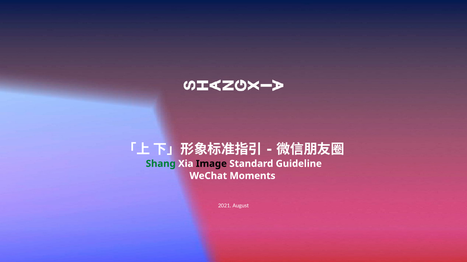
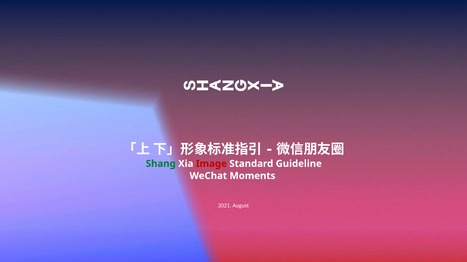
Image colour: black -> red (211, 164)
